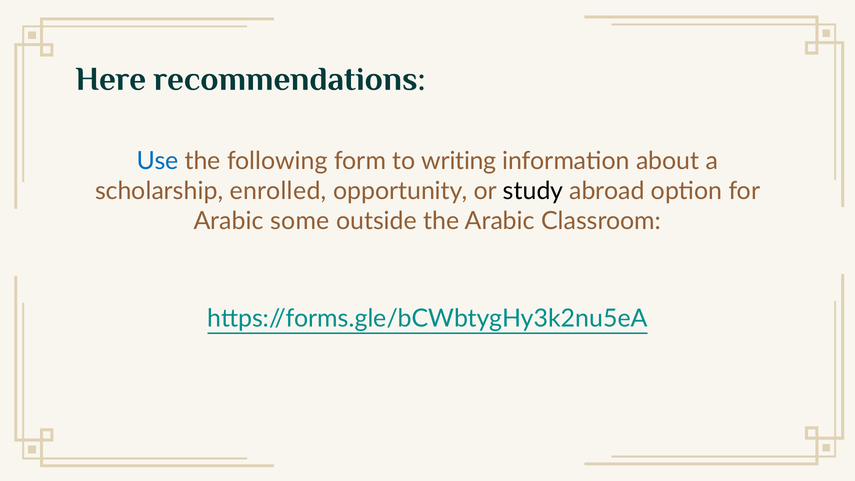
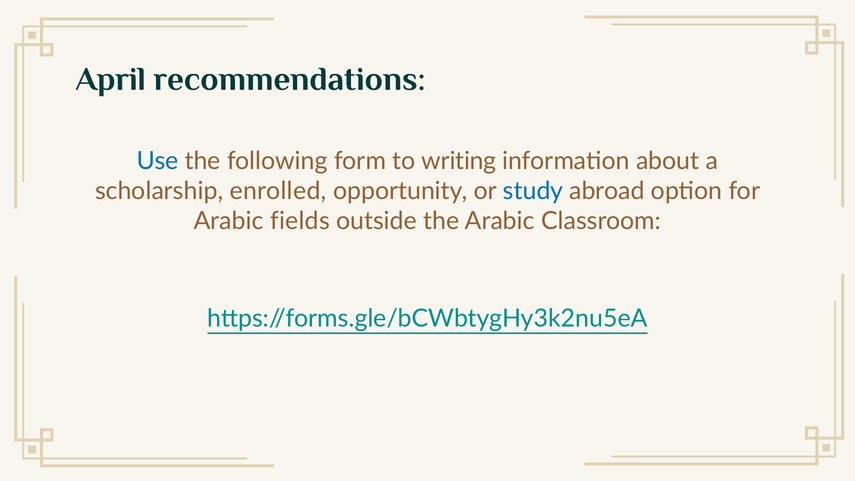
Here: Here -> April (111, 79)
study colour: black -> blue (533, 191)
some: some -> fields (300, 221)
